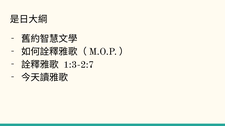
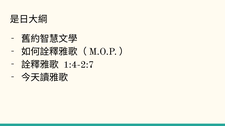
1:3-2:7: 1:3-2:7 -> 1:4-2:7 (79, 65)
